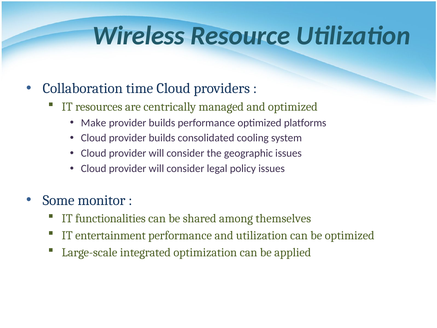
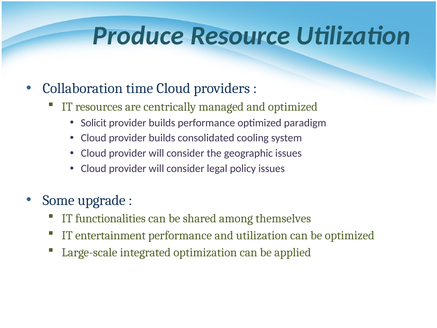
Wireless: Wireless -> Produce (138, 36)
Make: Make -> Solicit (94, 123)
platforms: platforms -> paradigm (305, 123)
monitor: monitor -> upgrade (102, 200)
